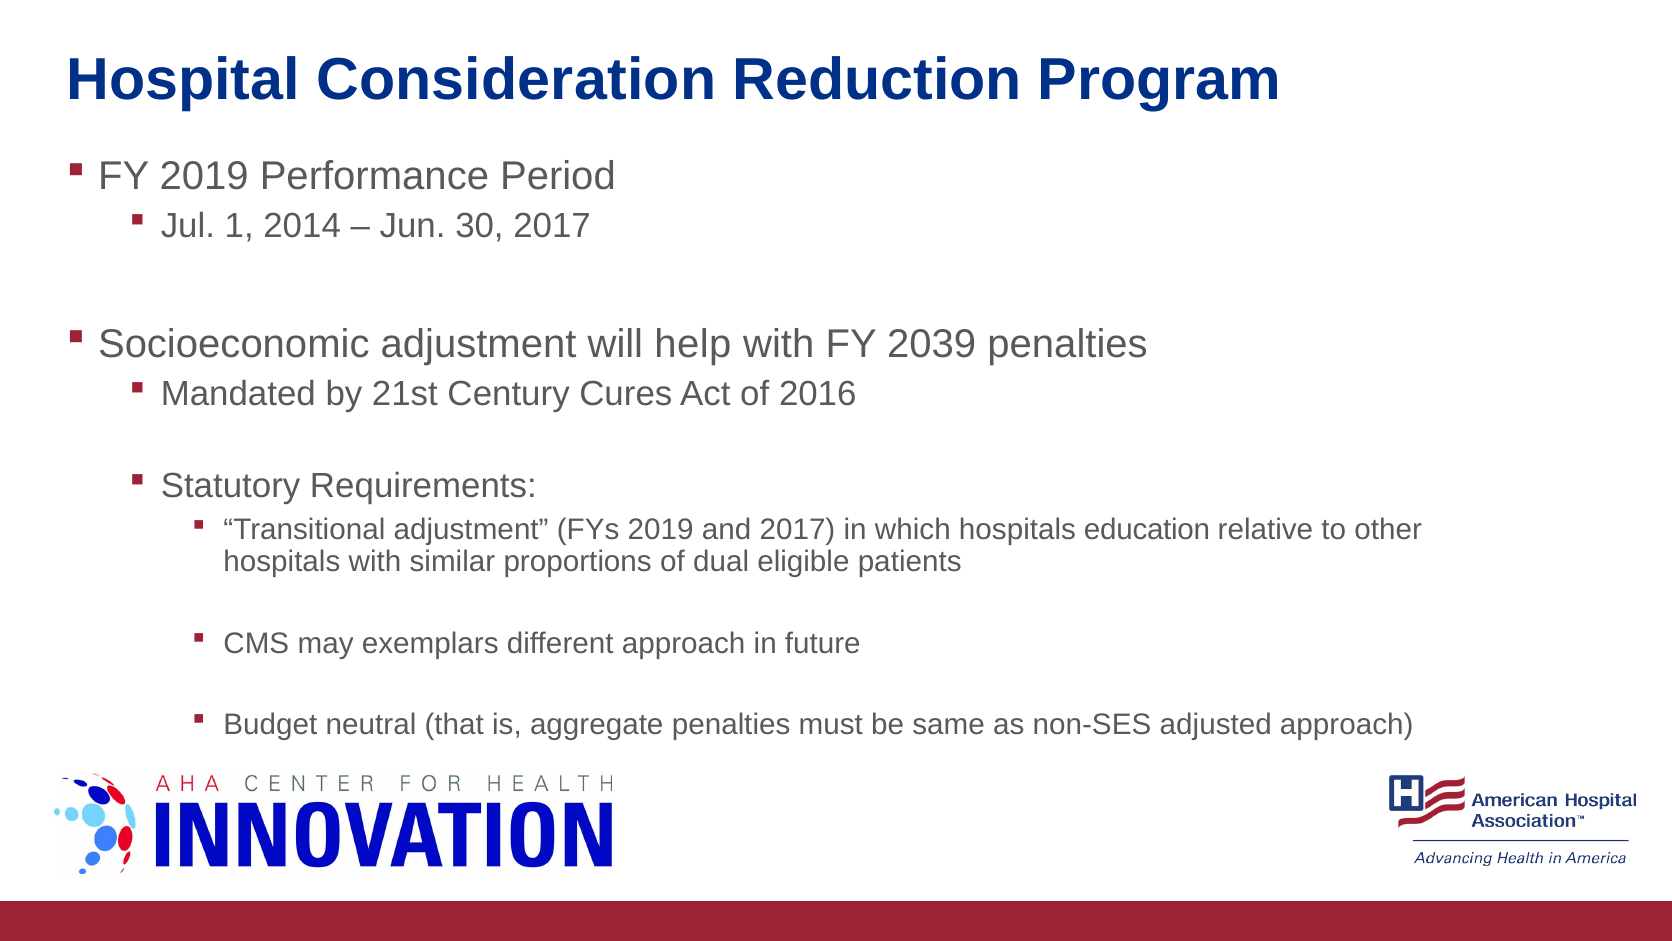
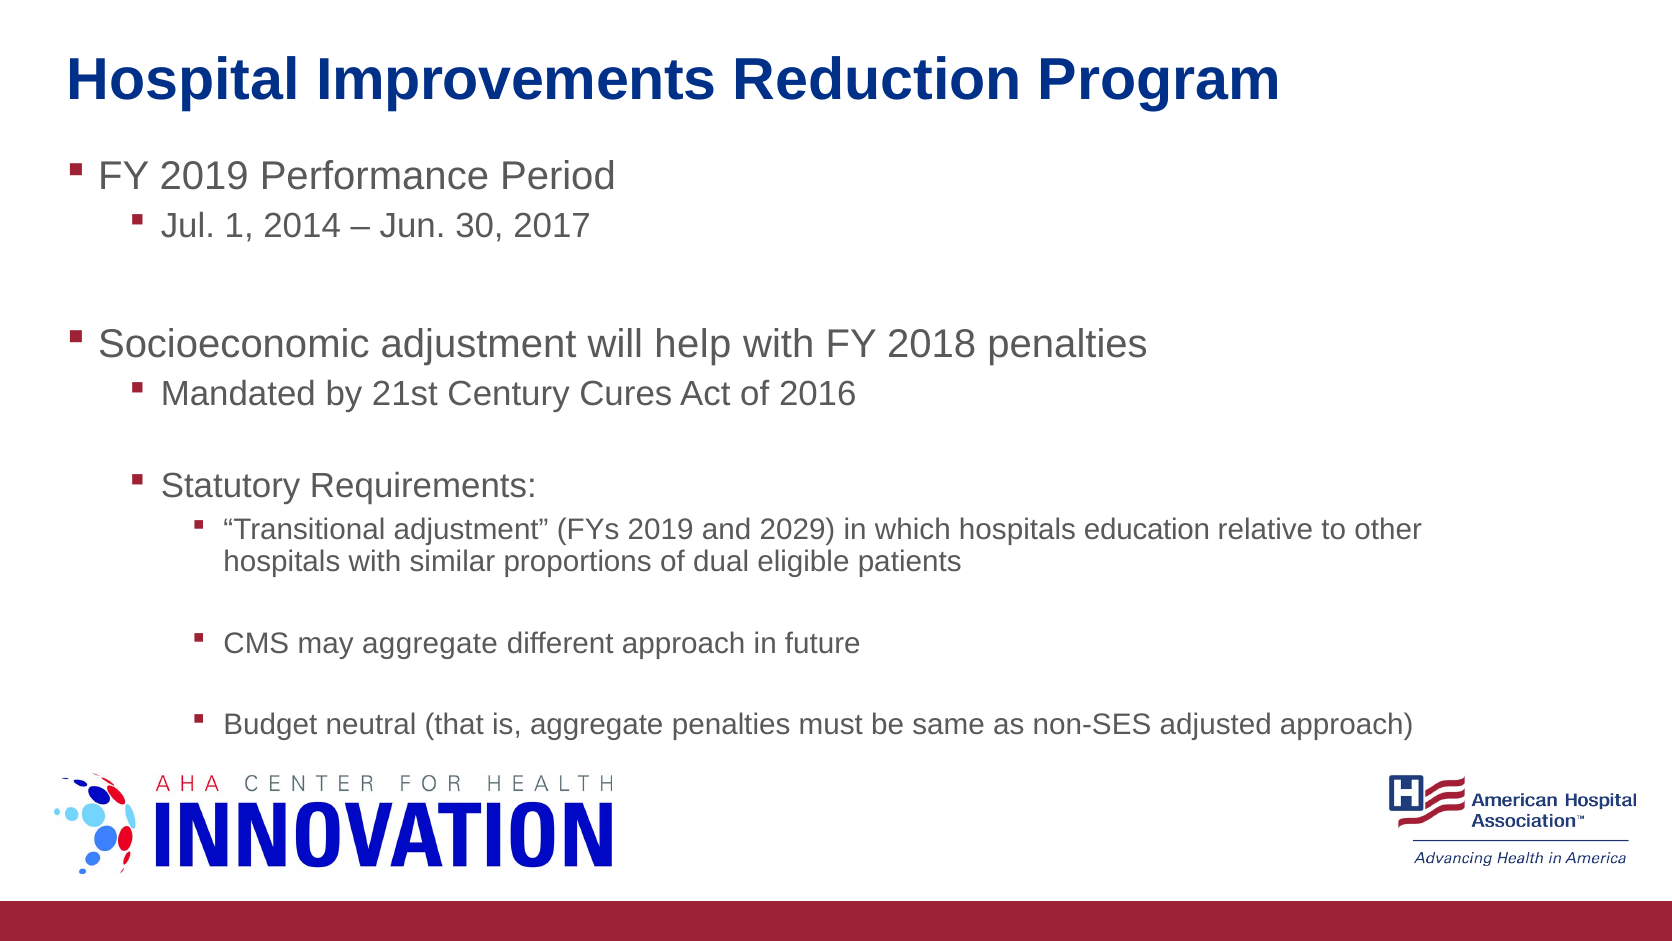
Consideration: Consideration -> Improvements (516, 80)
2039: 2039 -> 2018 (932, 344)
and 2017: 2017 -> 2029 (797, 530)
may exemplars: exemplars -> aggregate (430, 643)
